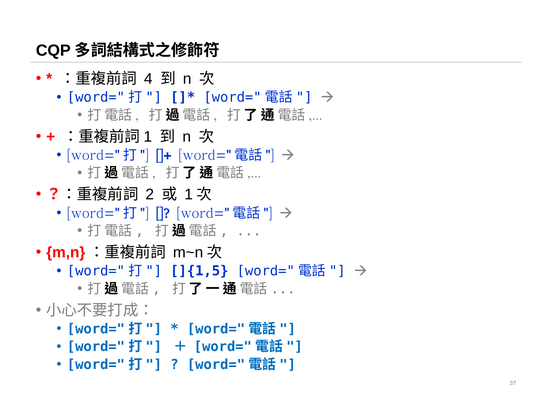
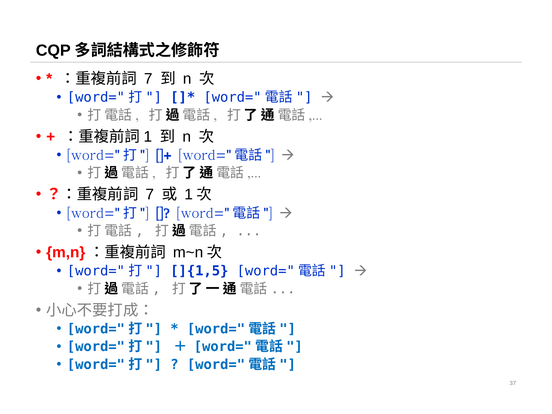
4: 4 -> 7 (148, 79)
2: 2 -> 7 (150, 195)
